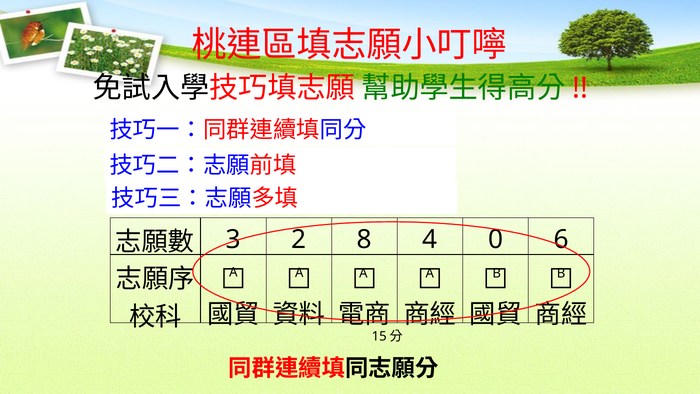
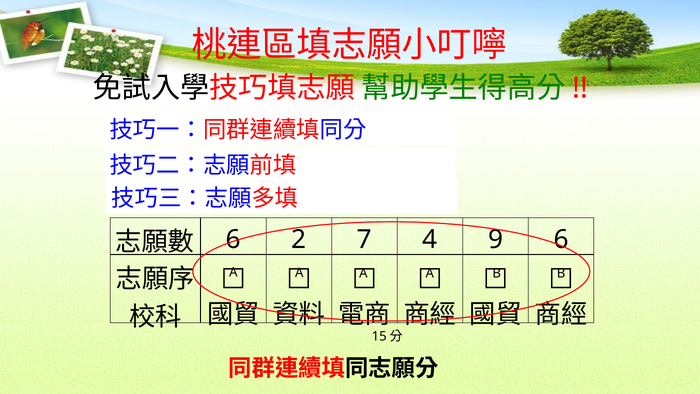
3: 3 -> 6 (233, 240)
8: 8 -> 7 (364, 240)
0: 0 -> 9 (496, 240)
